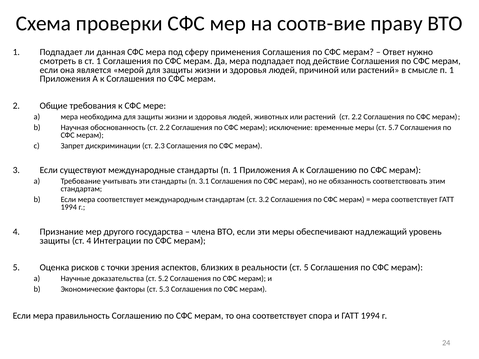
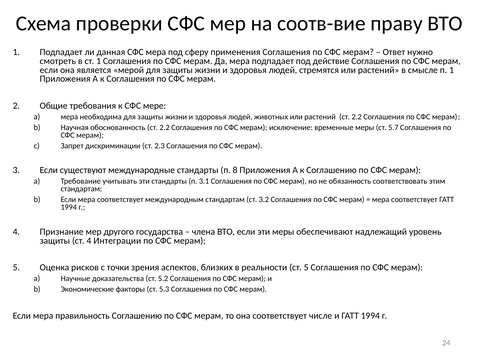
причиной: причиной -> стремятся (319, 70)
стандарты п 1: 1 -> 8 (235, 170)
спора: спора -> числе (321, 316)
